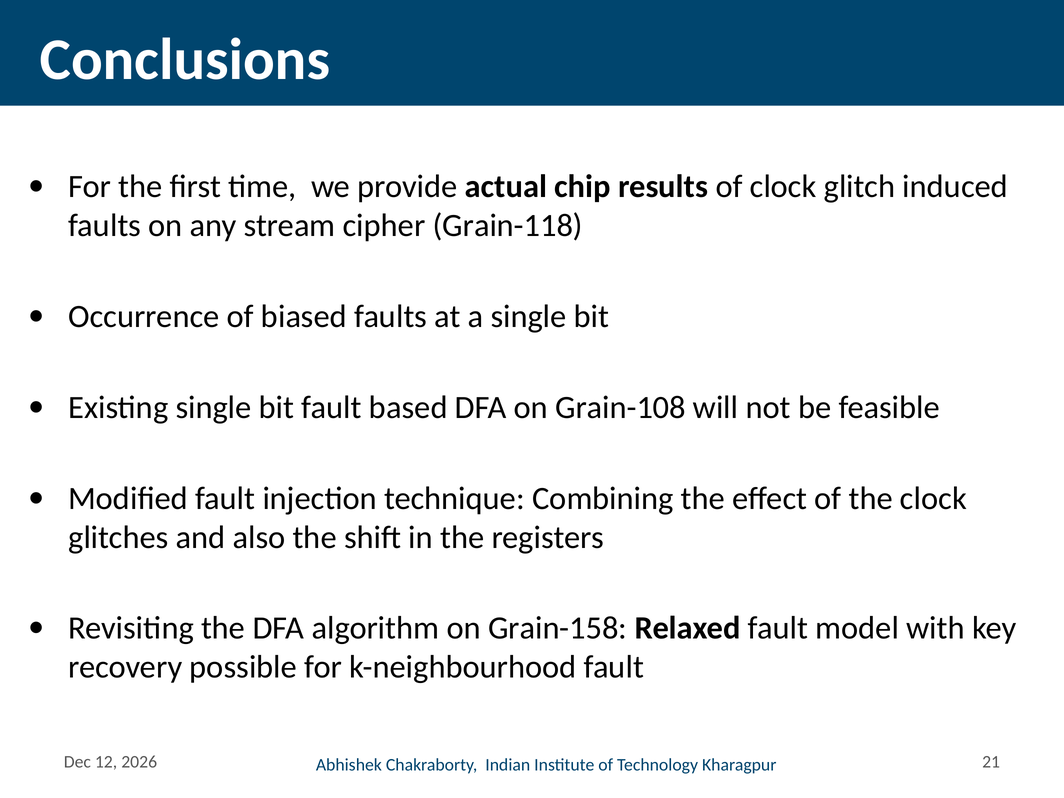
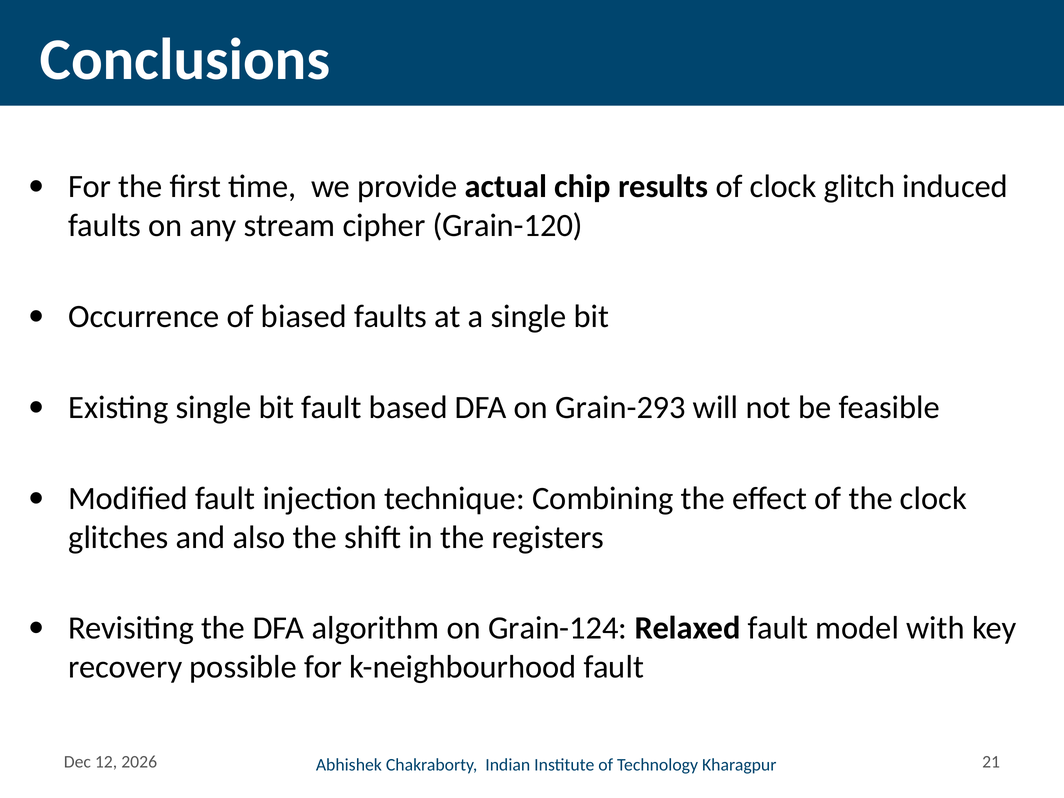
Grain-118: Grain-118 -> Grain-120 (508, 226)
Grain-108: Grain-108 -> Grain-293 (621, 407)
Grain-158: Grain-158 -> Grain-124 (558, 628)
